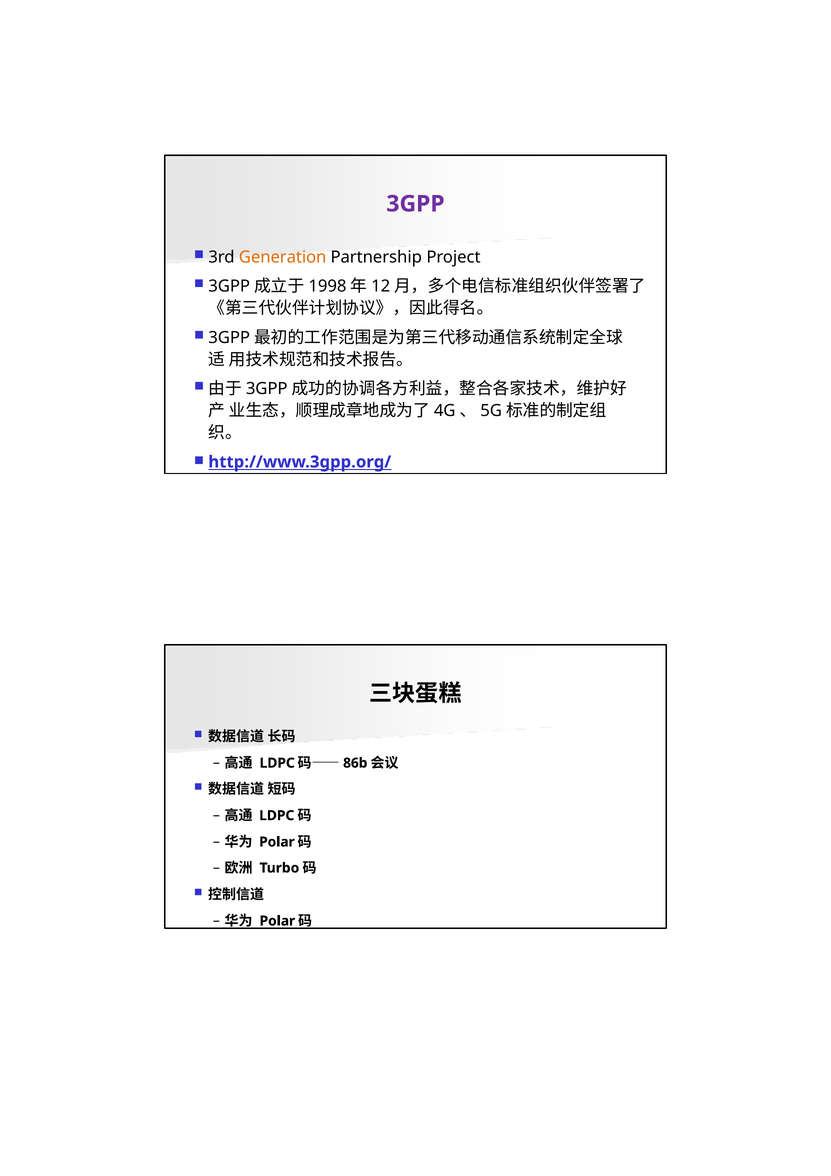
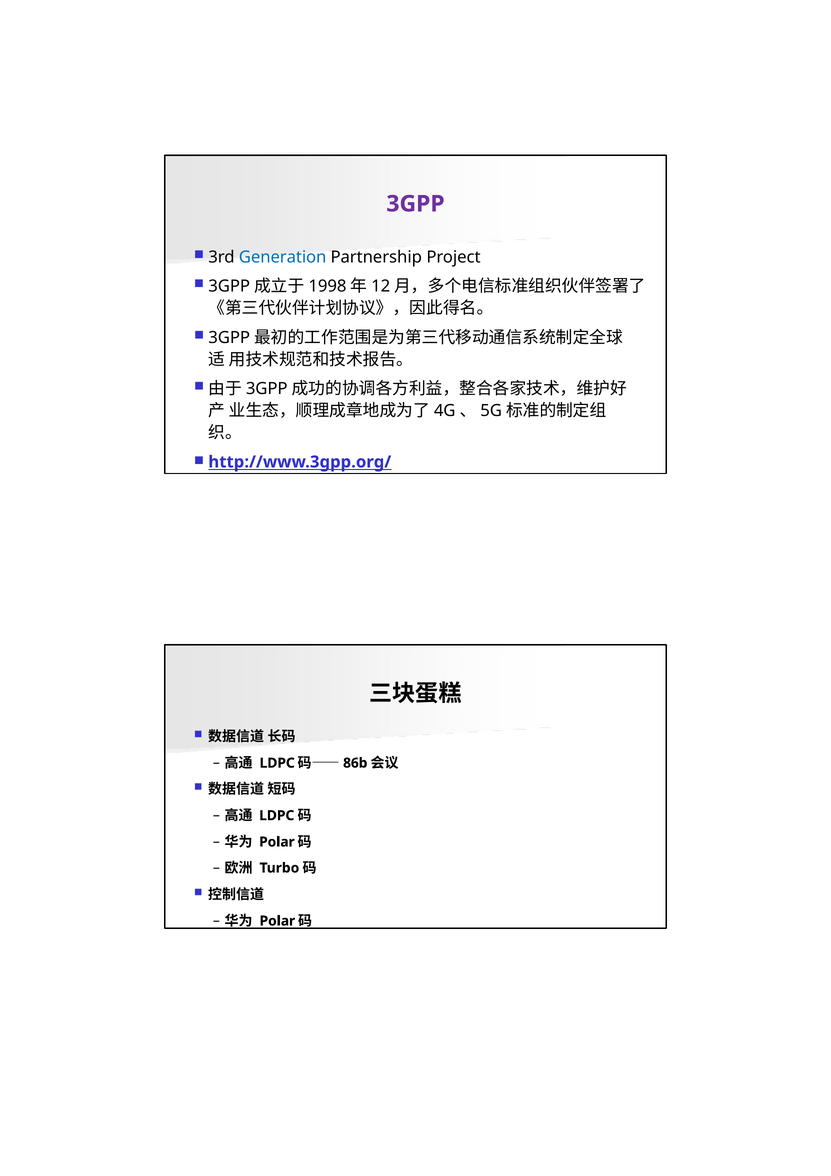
Generation colour: orange -> blue (283, 257)
